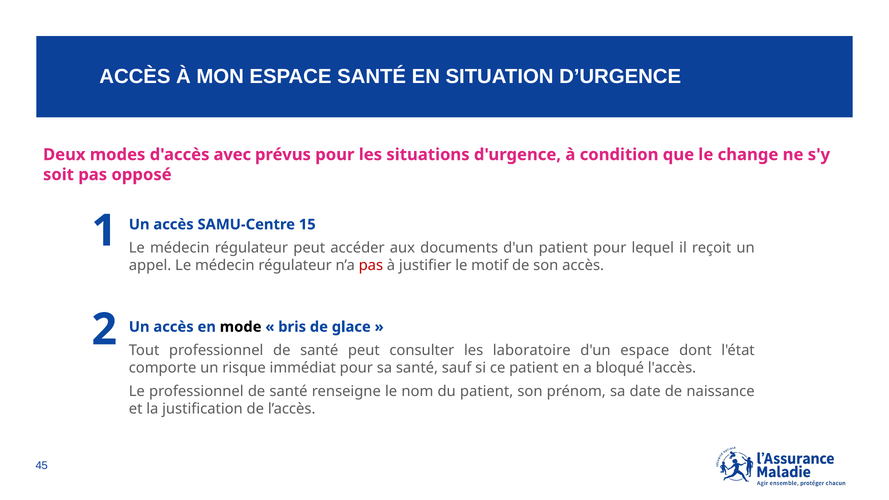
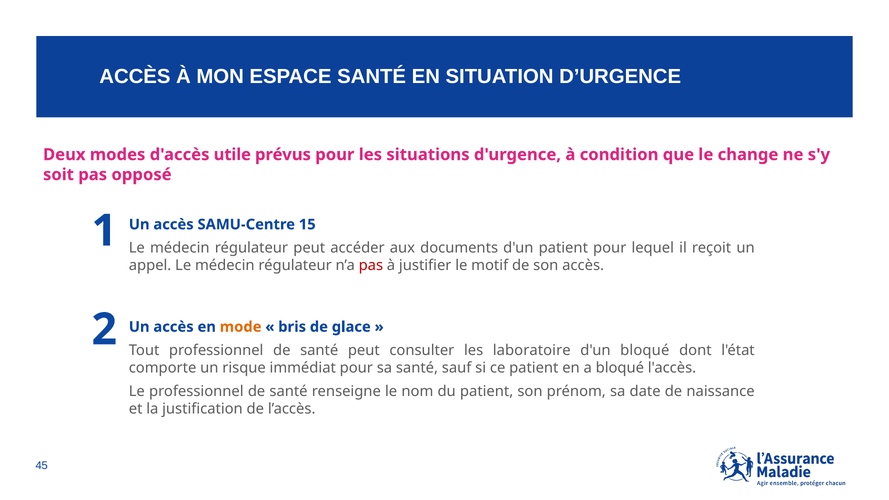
avec: avec -> utile (232, 155)
mode colour: black -> orange (241, 327)
d'un espace: espace -> bloqué (645, 350)
